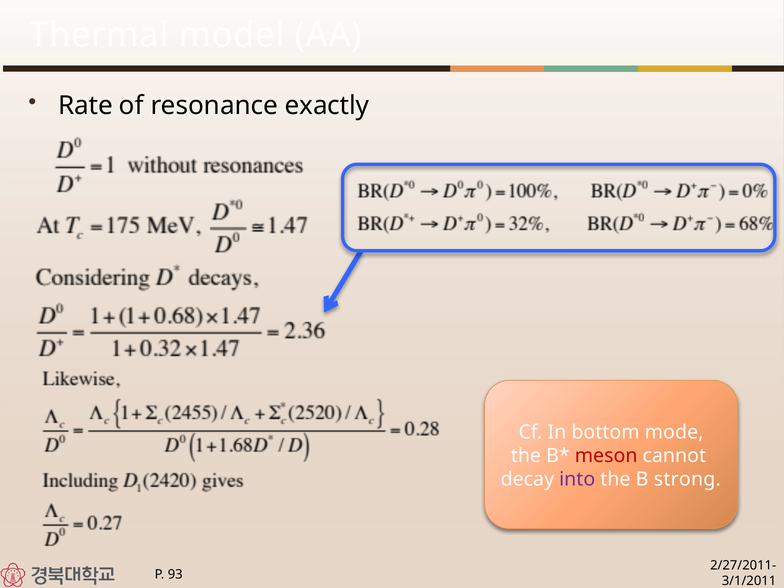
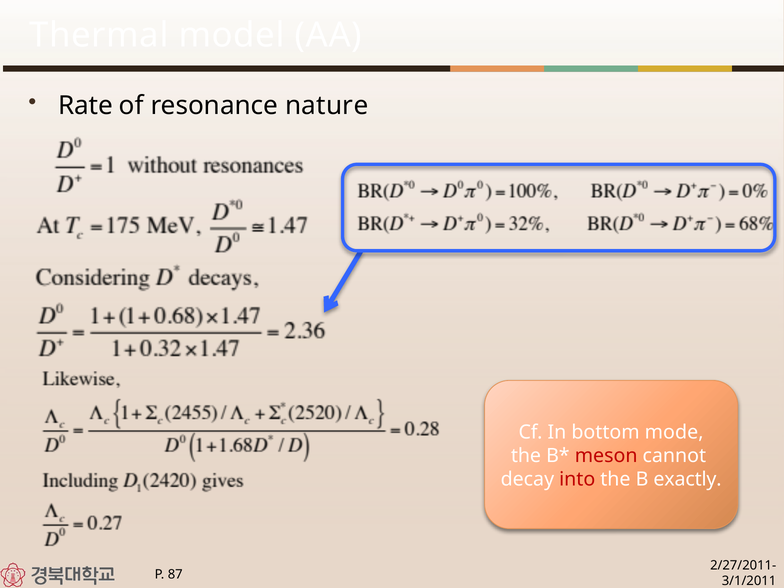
exactly: exactly -> nature (327, 105)
into colour: purple -> red (577, 479)
strong: strong -> exactly (688, 479)
93: 93 -> 87 (175, 574)
